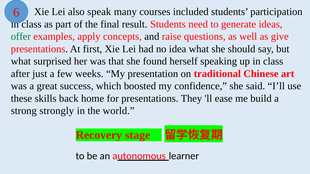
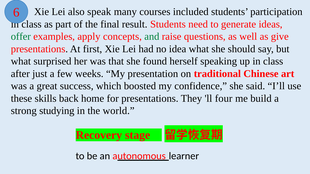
and colour: black -> green (152, 37)
ease: ease -> four (224, 99)
strongly: strongly -> studying (57, 111)
